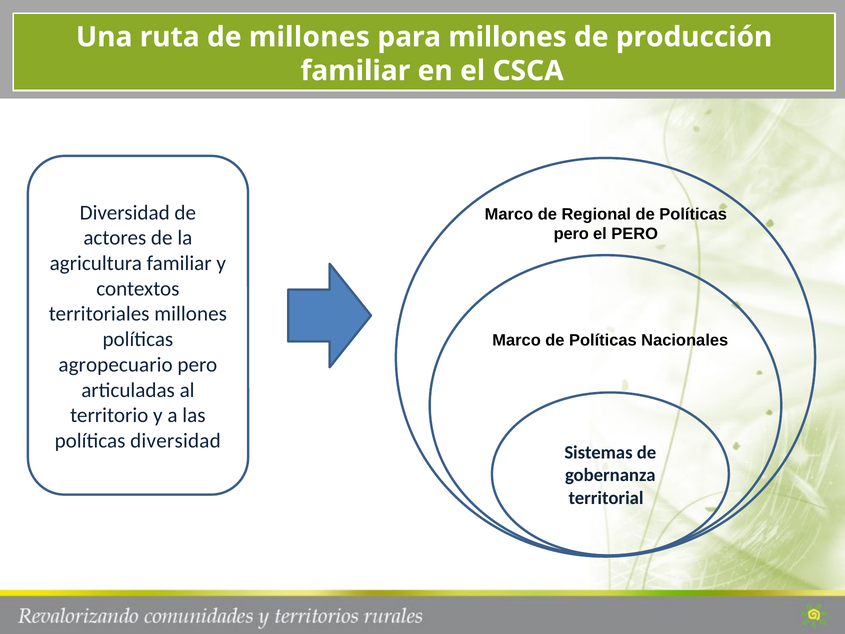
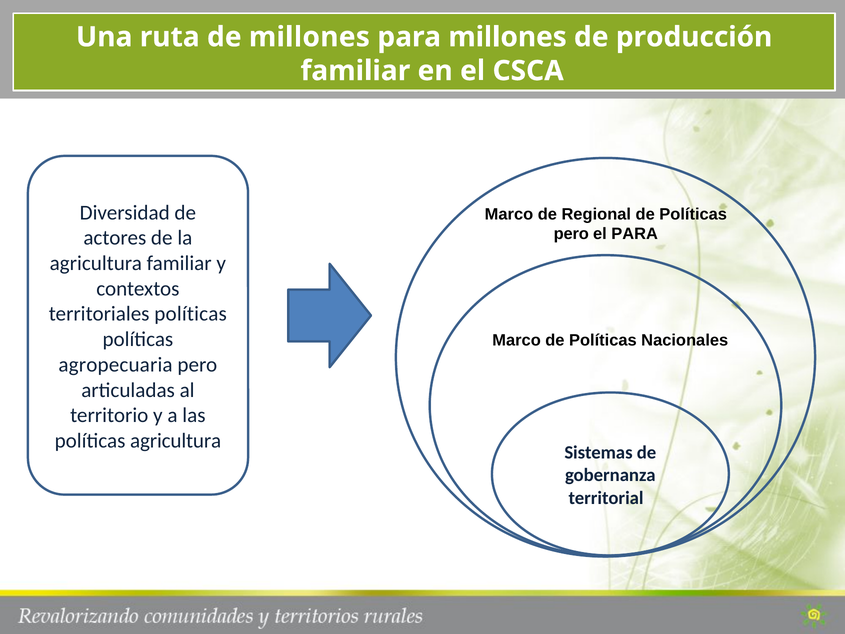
el PERO: PERO -> PARA (635, 234)
territoriales millones: millones -> políticas (191, 314)
agropecuario: agropecuario -> agropecuaria (116, 365)
políticas diversidad: diversidad -> agricultura (176, 441)
